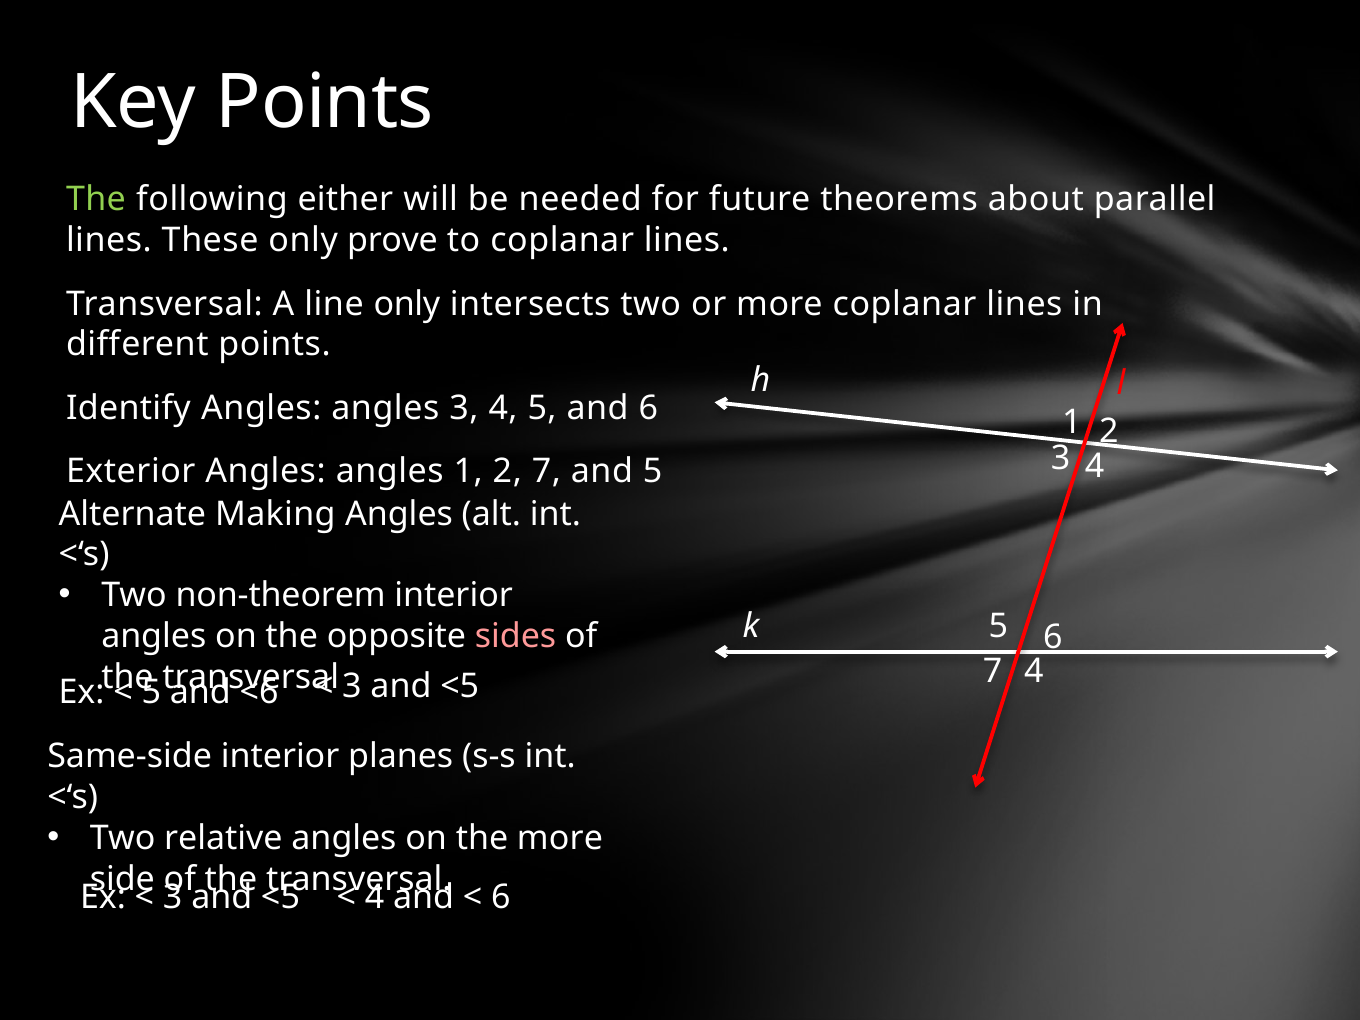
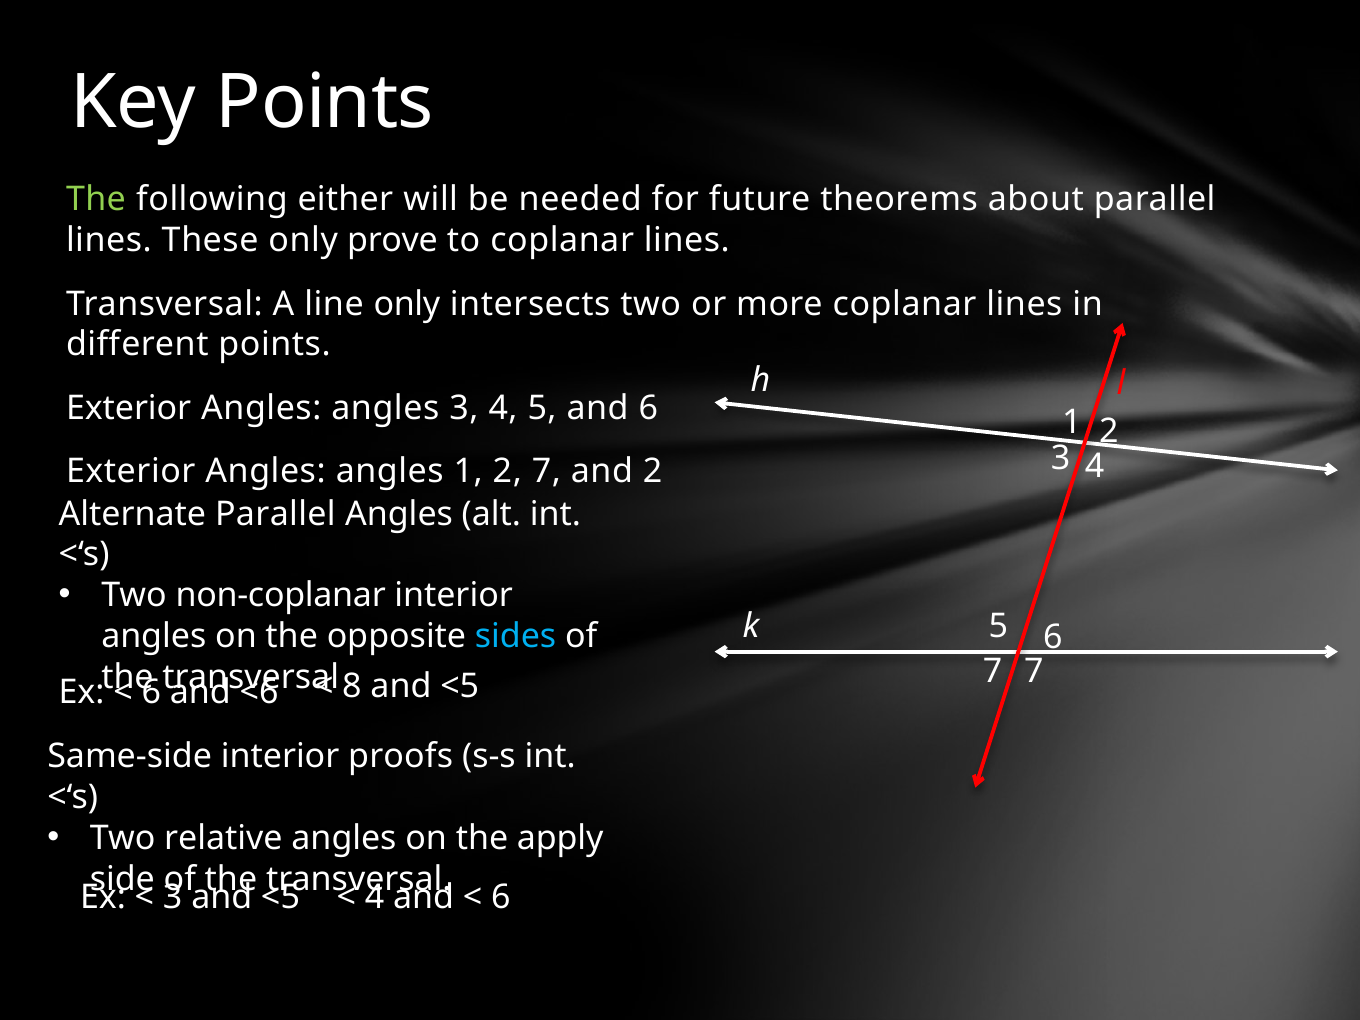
Identify: Identify -> Exterior (129, 408)
and 5: 5 -> 2 (653, 472)
Alternate Making: Making -> Parallel (275, 514)
non-theorem: non-theorem -> non-coplanar (281, 595)
sides colour: pink -> light blue (516, 636)
7 4: 4 -> 7 (1034, 671)
5: 5 -> 6 (151, 692)
3: 3 -> 8 (352, 687)
planes: planes -> proofs (401, 757)
the more: more -> apply (560, 838)
